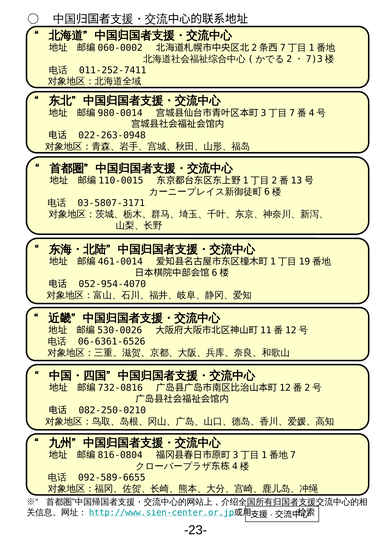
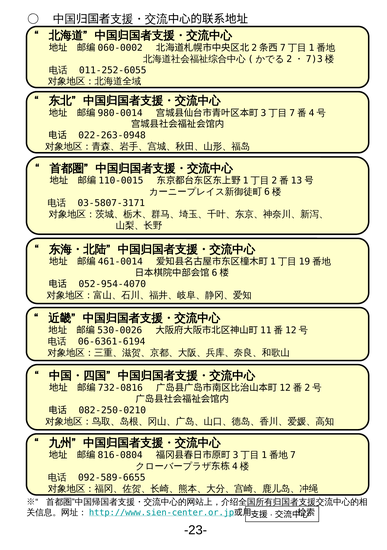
011-252-7411: 011-252-7411 -> 011-252-6055 (113, 70)
06-6361-6526: 06-6361-6526 -> 06-6361-6194 (112, 342)
